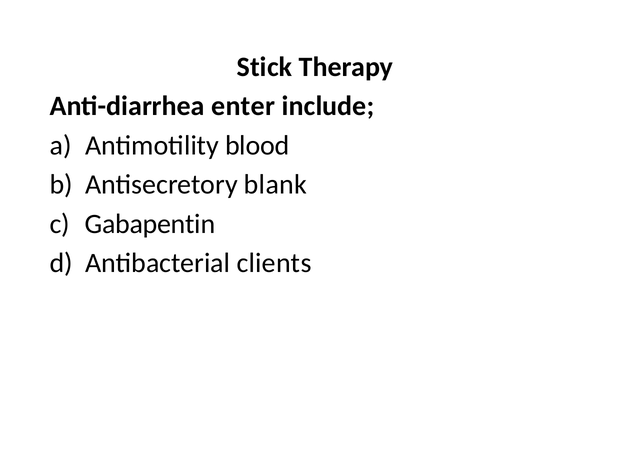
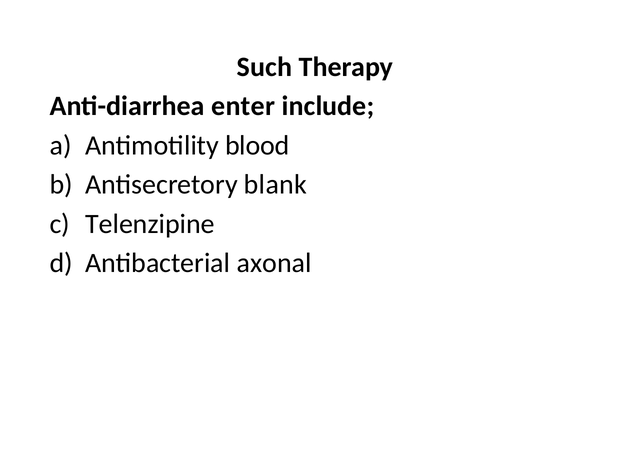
Stick: Stick -> Such (264, 67)
Gabapentin: Gabapentin -> Telenzipine (150, 224)
clients: clients -> axonal (274, 263)
